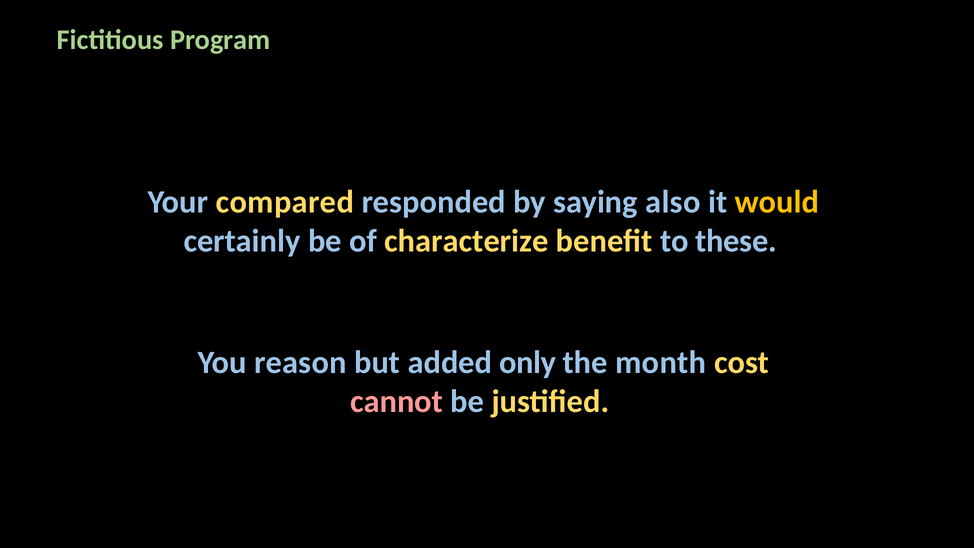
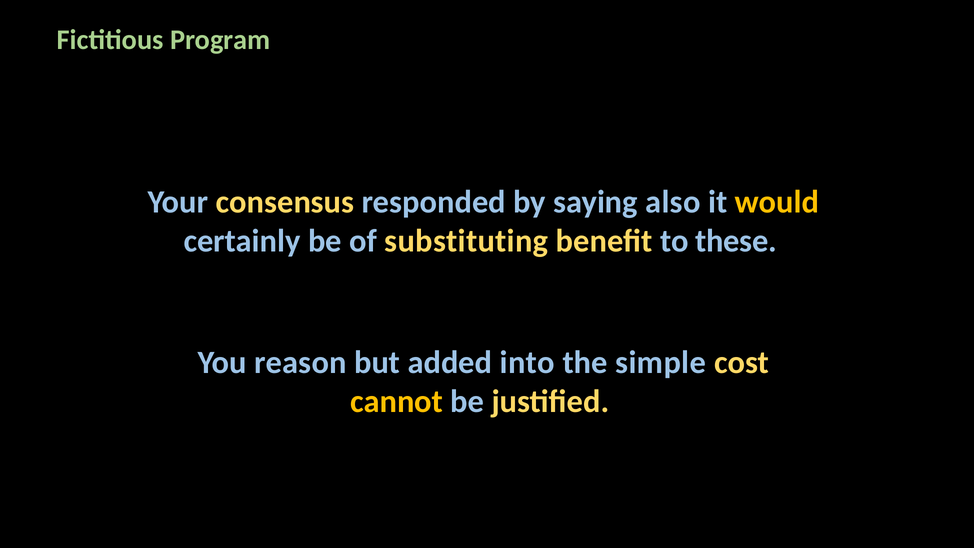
compared: compared -> consensus (285, 202)
characterize: characterize -> substituting (466, 241)
only: only -> into (527, 362)
month: month -> simple (661, 362)
cannot colour: pink -> yellow (397, 401)
